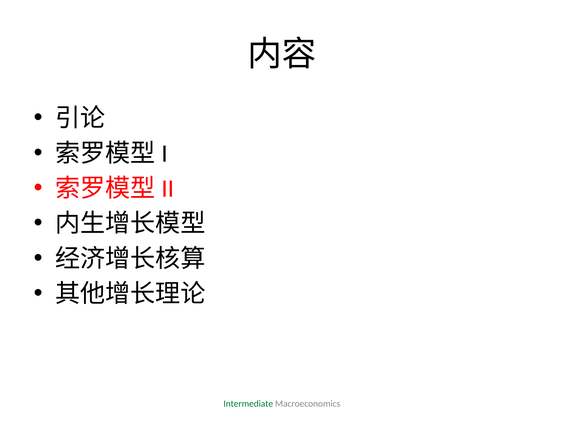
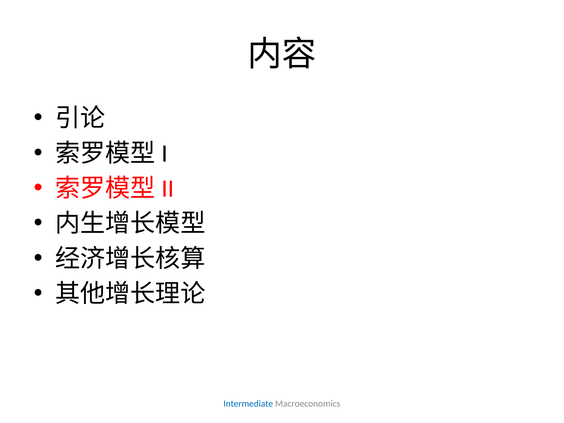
Intermediate colour: green -> blue (248, 404)
